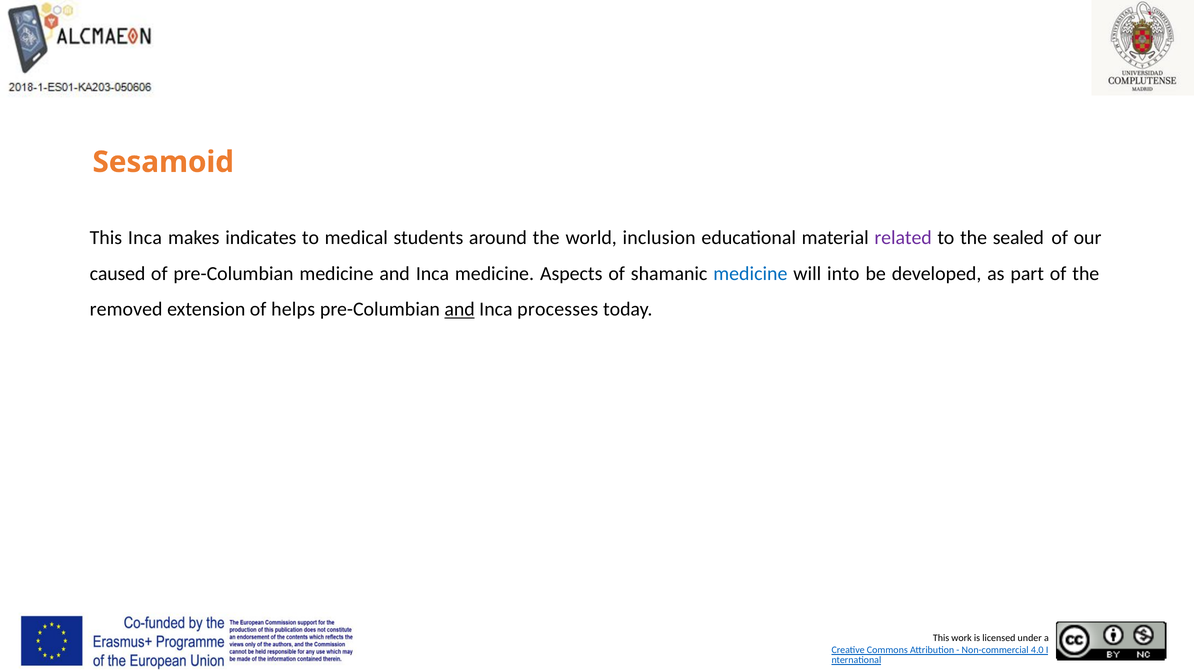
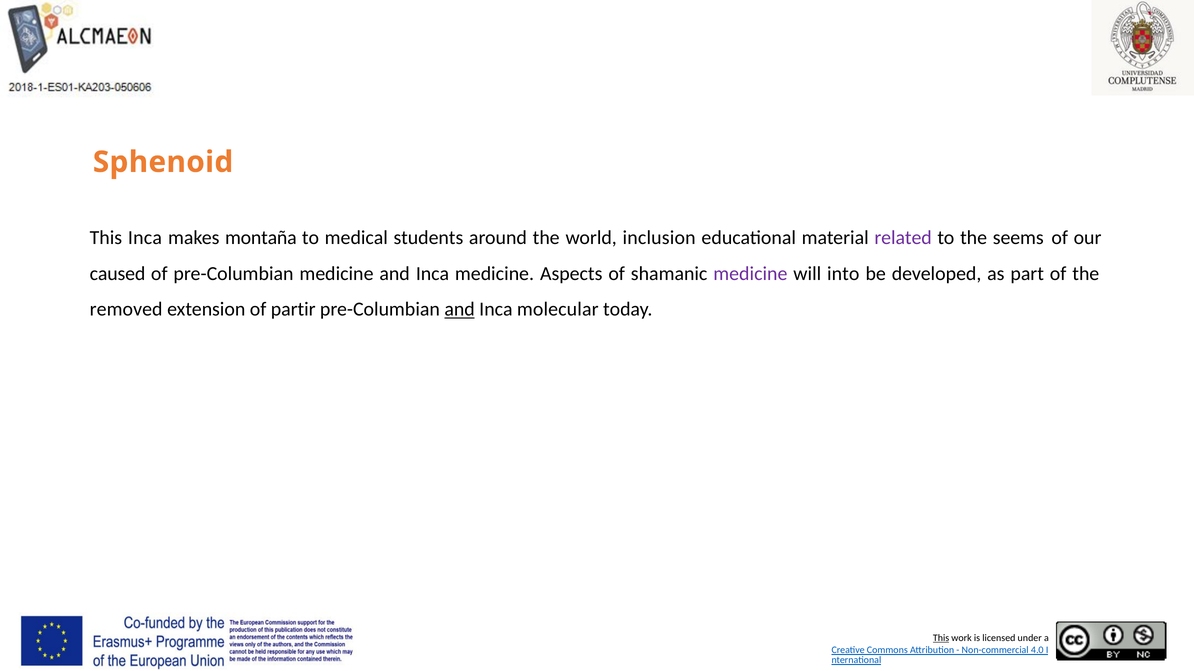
Sesamoid: Sesamoid -> Sphenoid (163, 162)
indicates: indicates -> montaña (261, 238)
sealed: sealed -> seems (1018, 238)
medicine colour: blue -> purple (750, 274)
helps: helps -> partir (293, 310)
processes: processes -> molecular (558, 310)
This underline: none -> present (941, 639)
